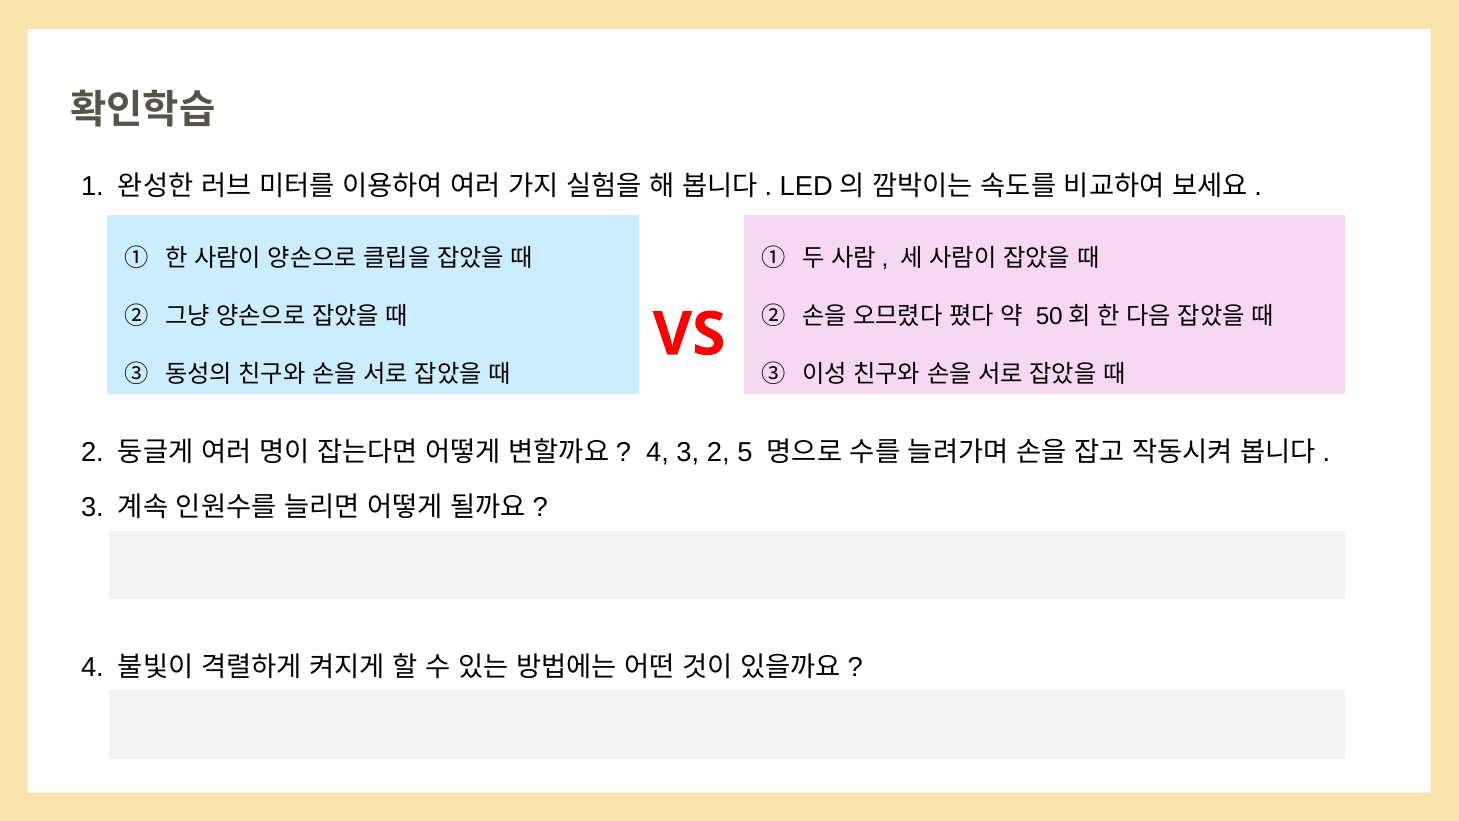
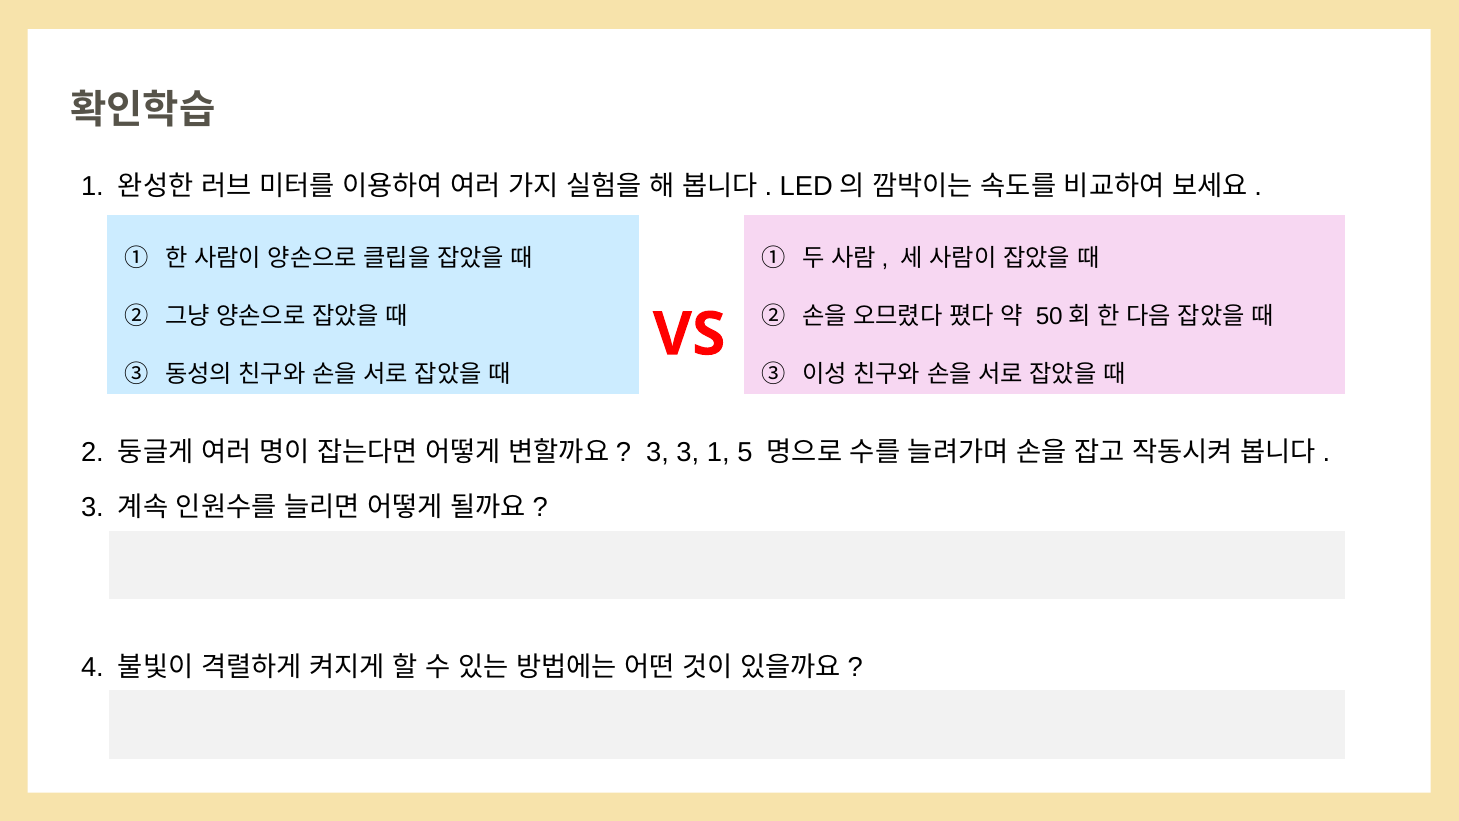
4: 4 -> 3 (657, 453)
3 2: 2 -> 1 (718, 453)
